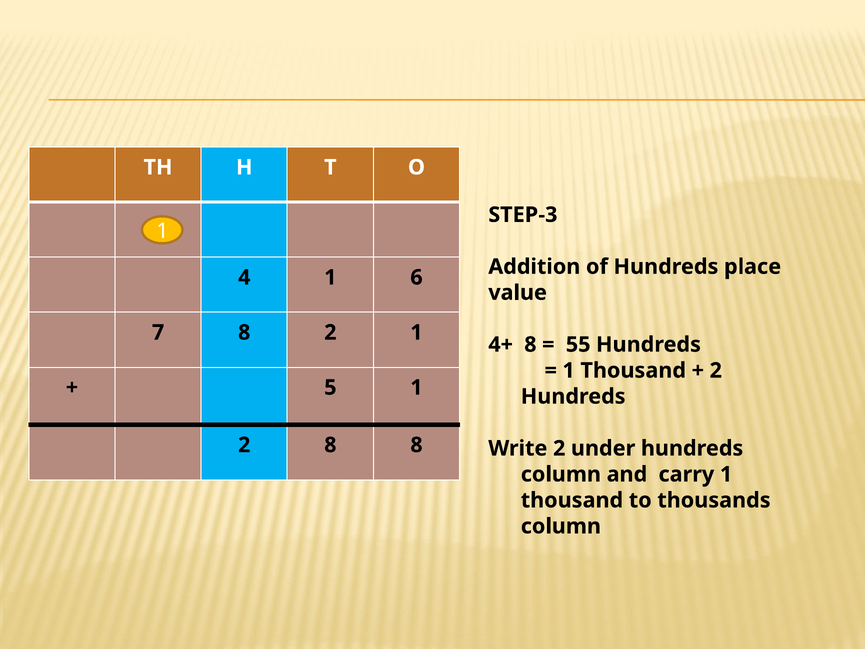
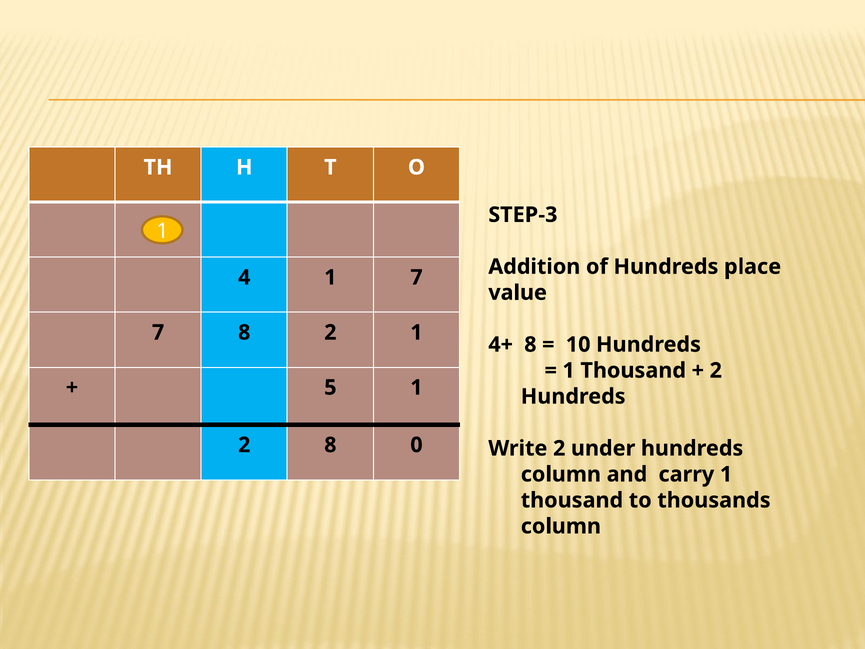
1 6: 6 -> 7 (416, 277)
55: 55 -> 10 (578, 344)
8 8: 8 -> 0 (416, 445)
